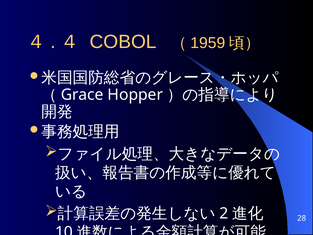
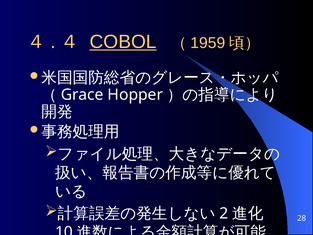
COBOL underline: none -> present (123, 42)
